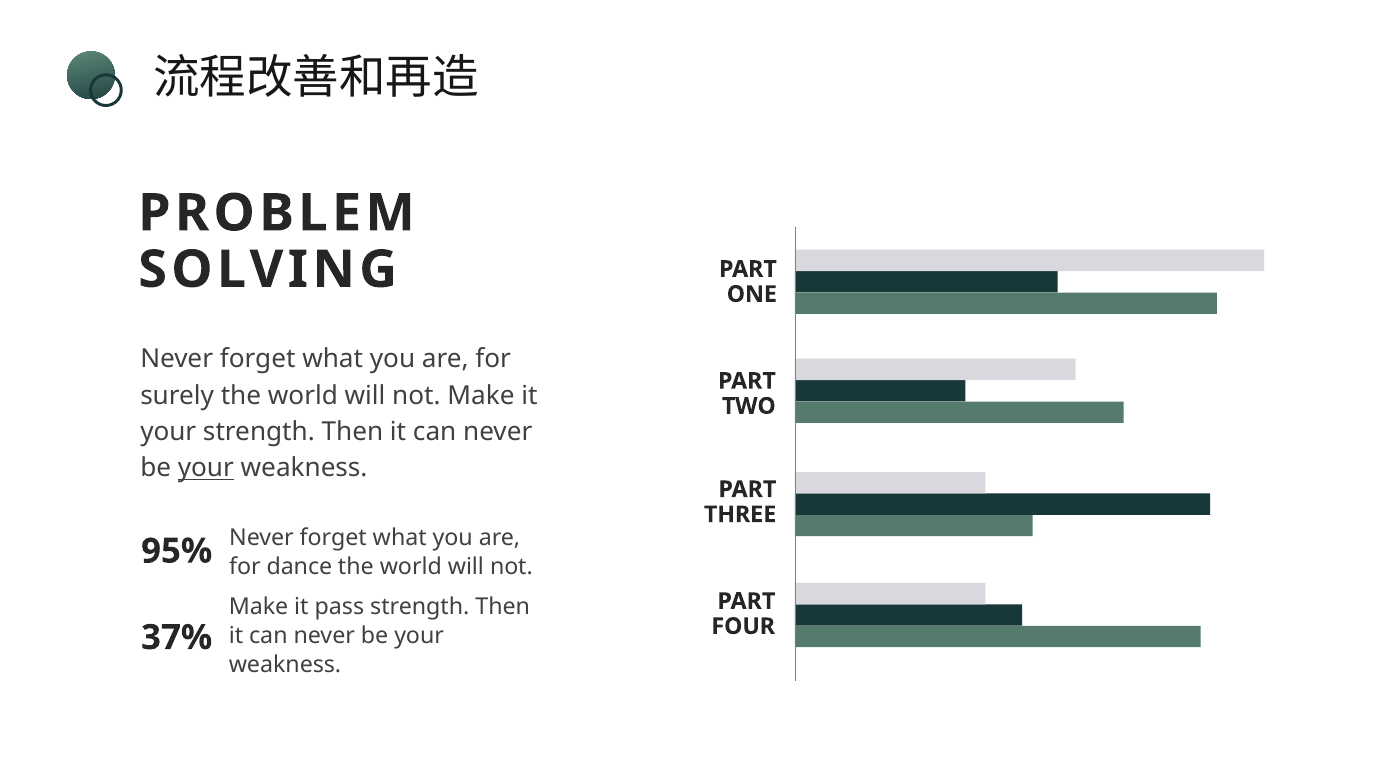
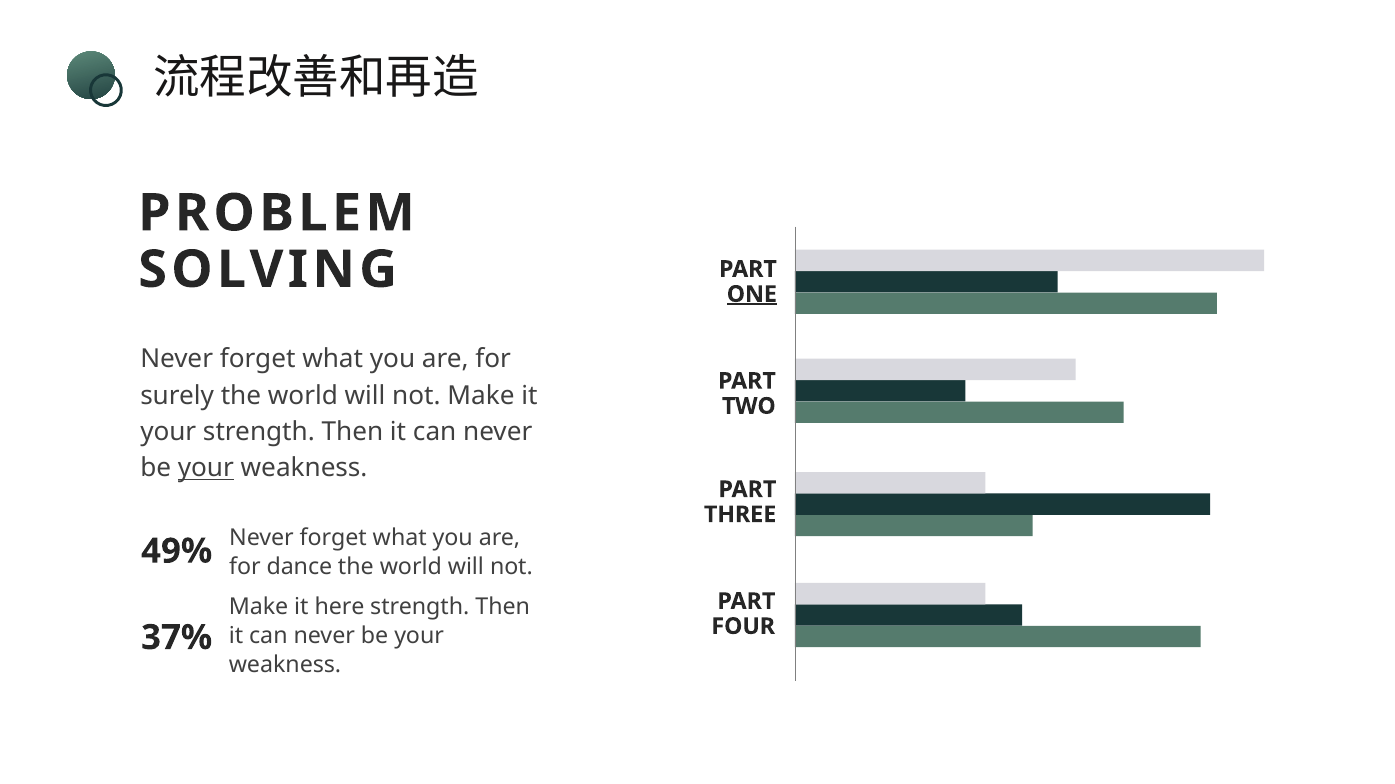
ONE underline: none -> present (752, 294)
95%: 95% -> 49% (177, 552)
pass: pass -> here (339, 607)
